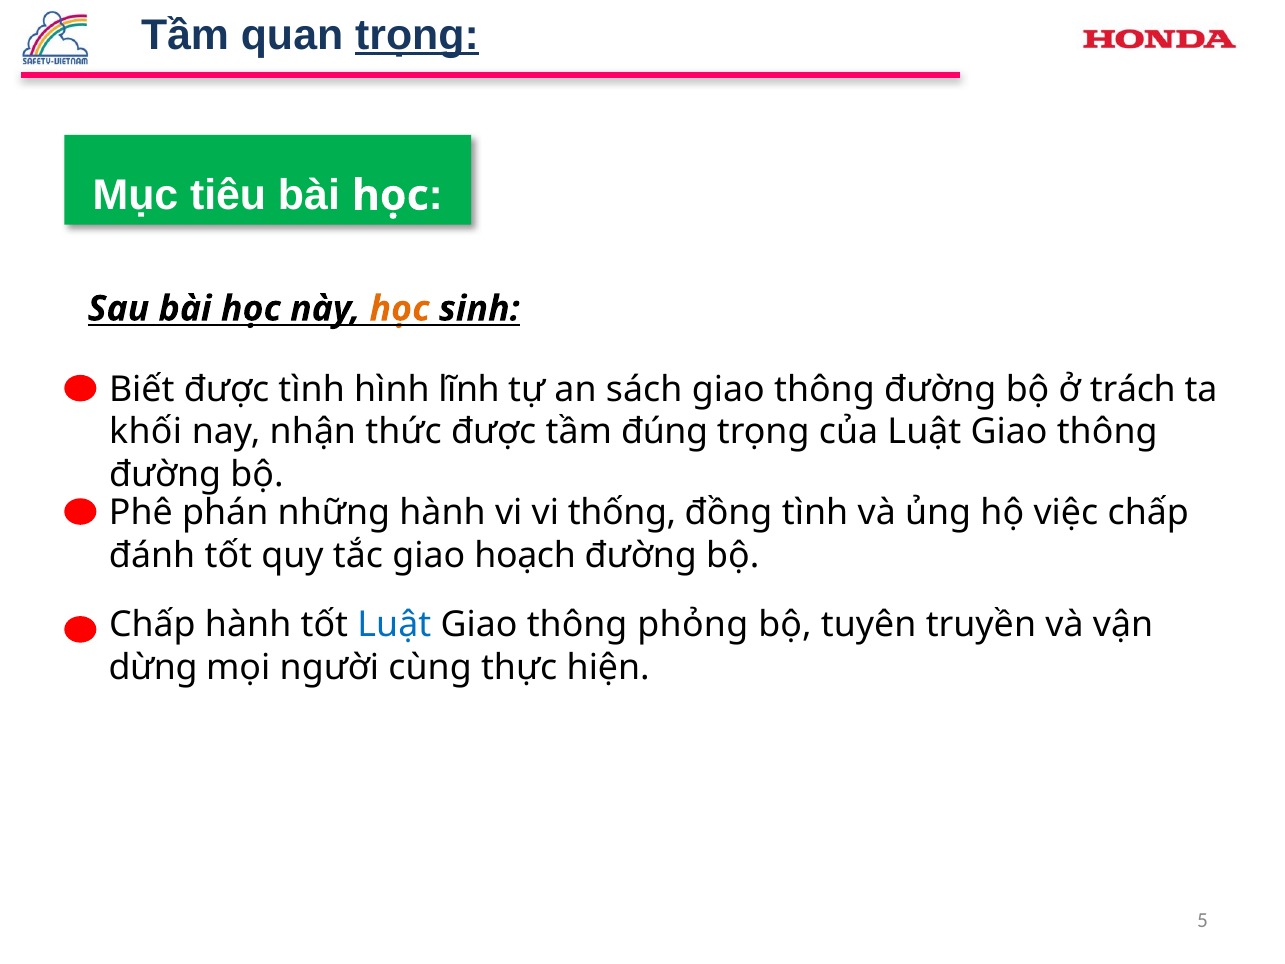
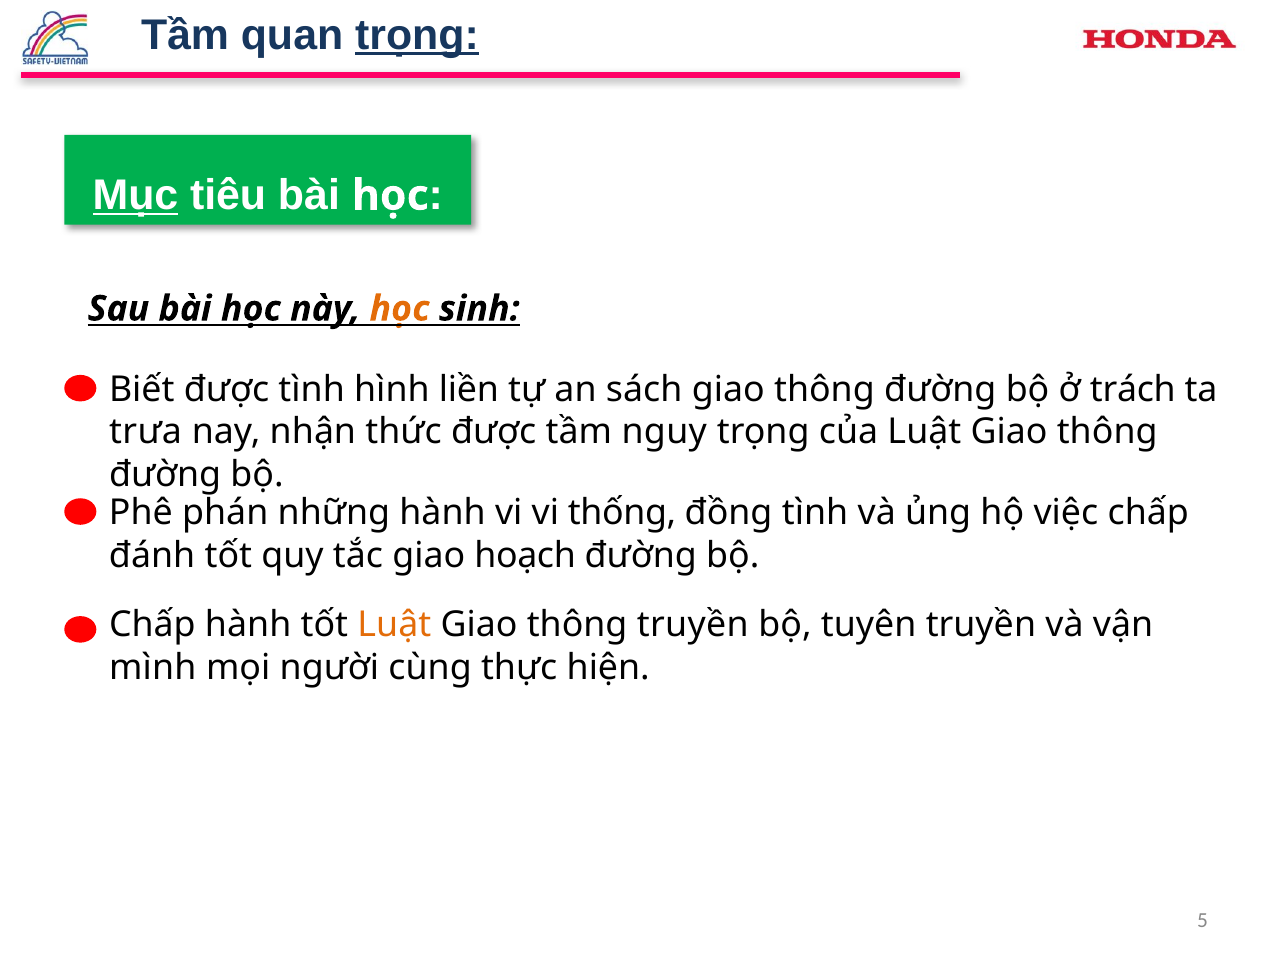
Mục underline: none -> present (135, 196)
lĩnh: lĩnh -> liền (469, 389)
khối: khối -> trưa (146, 432)
đúng: đúng -> nguy (664, 432)
Luật colour: blue -> orange (394, 625)
thông phỏng: phỏng -> truyền (693, 625)
dừng: dừng -> mình (153, 668)
